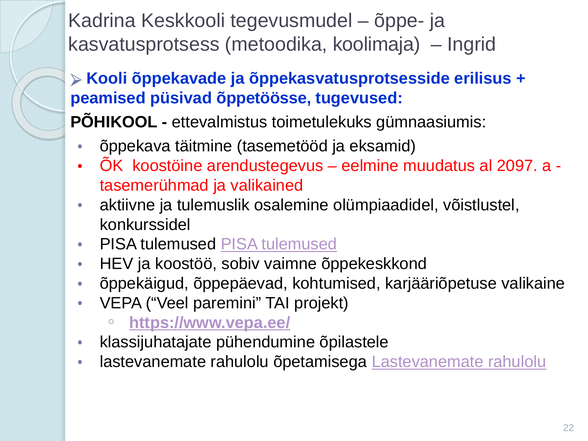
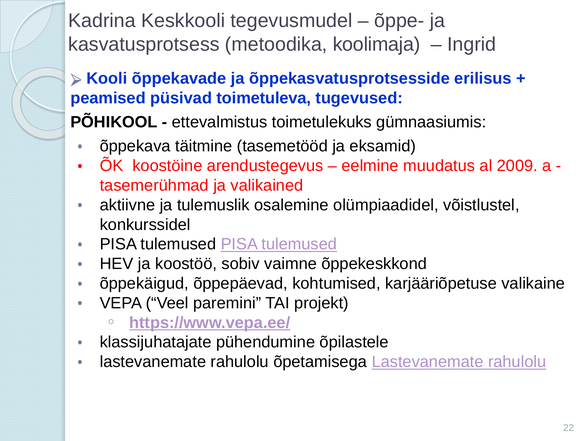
õppetöösse: õppetöösse -> toimetuleva (264, 98)
2097: 2097 -> 2009 (517, 166)
